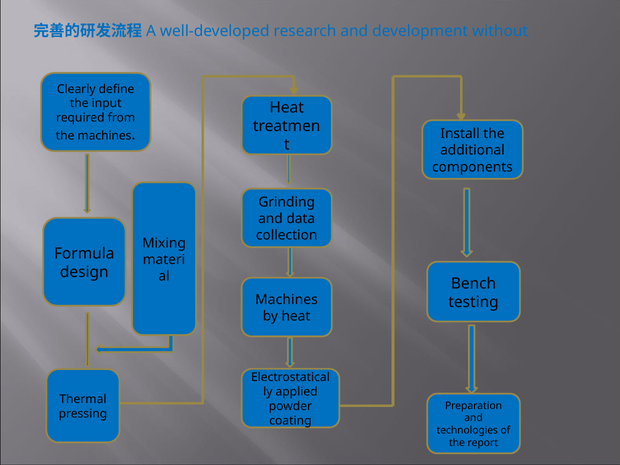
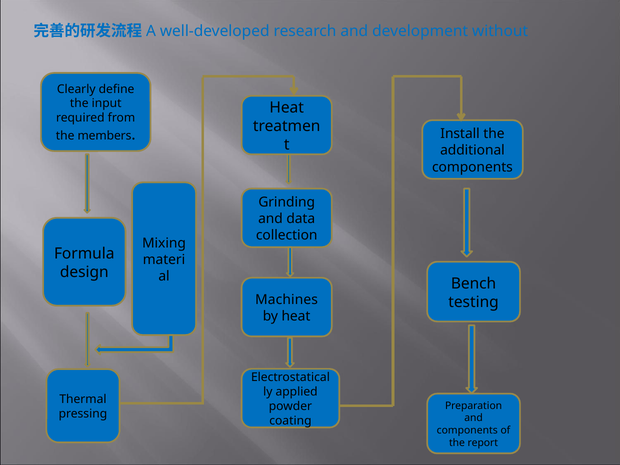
the machines: machines -> members (104, 136)
technologies: technologies -> components (467, 430)
